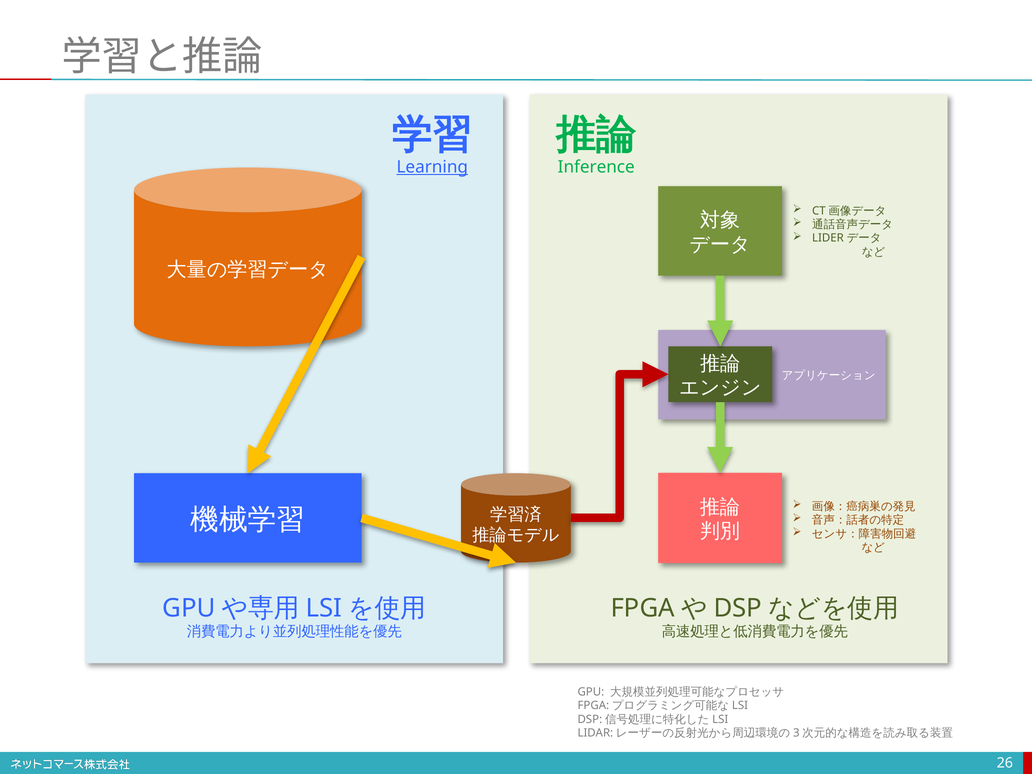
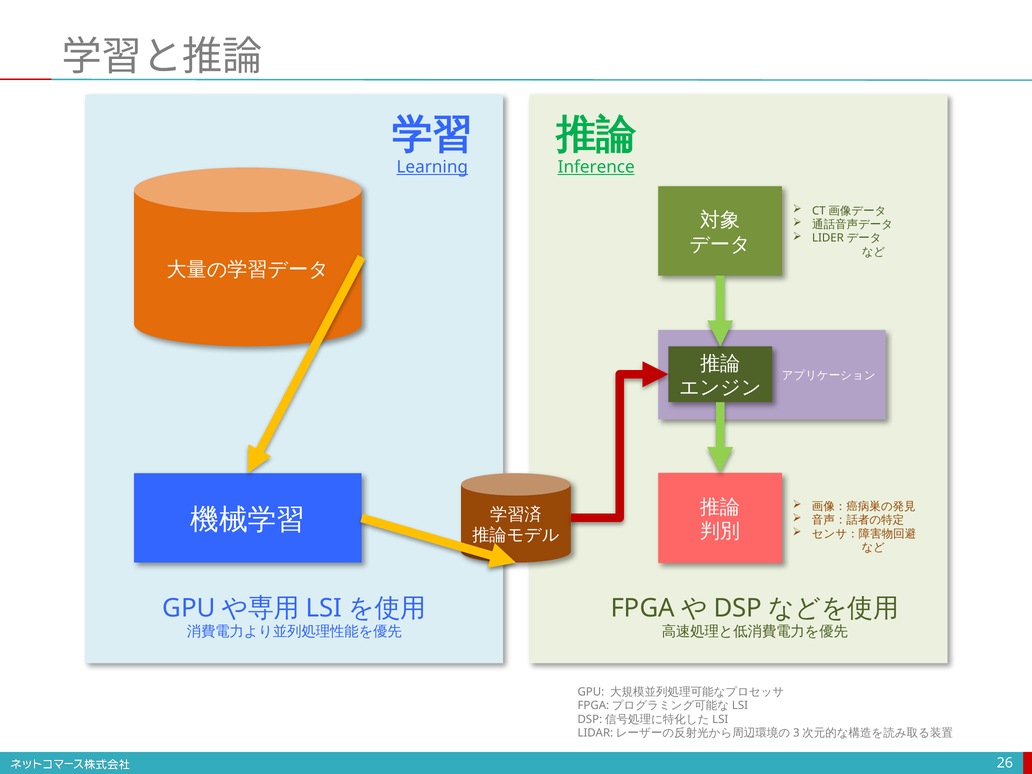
Inference underline: none -> present (596, 167)
